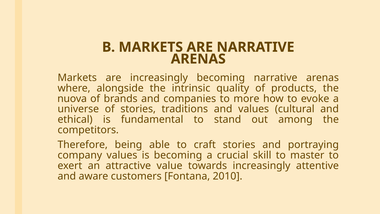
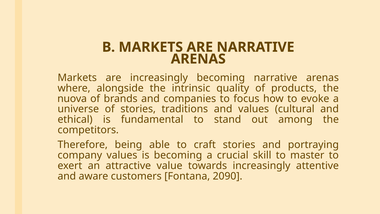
more: more -> focus (246, 99)
2010: 2010 -> 2090 (228, 176)
